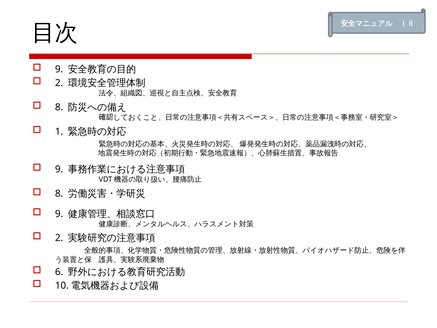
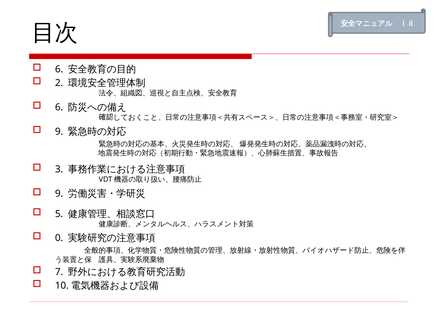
9: 9 -> 6 (59, 69)
8: 8 -> 6 (59, 107)
1: 1 -> 9 (59, 131)
9: 9 -> 3 (59, 169)
8: 8 -> 9 (59, 194)
9: 9 -> 5 (59, 214)
2: 2 -> 0 (59, 238)
6: 6 -> 7 (59, 272)
